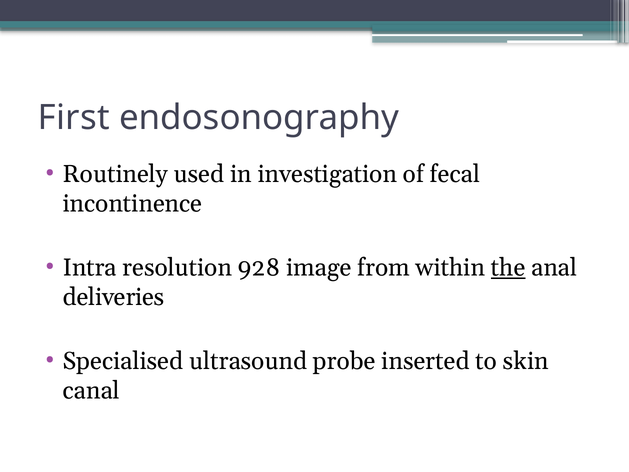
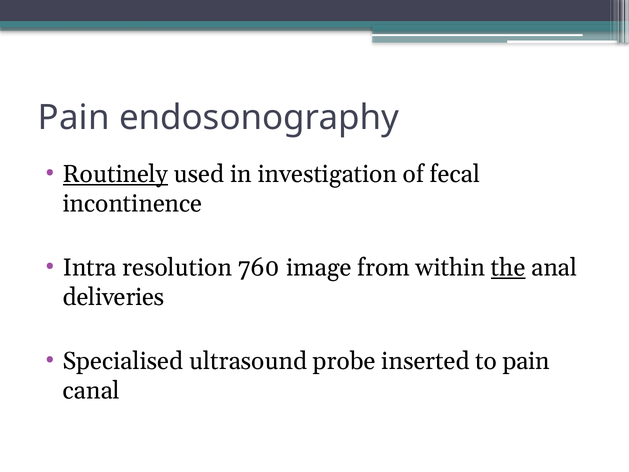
First: First -> Pain (74, 118)
Routinely underline: none -> present (115, 174)
928: 928 -> 760 (259, 268)
to skin: skin -> pain (526, 361)
